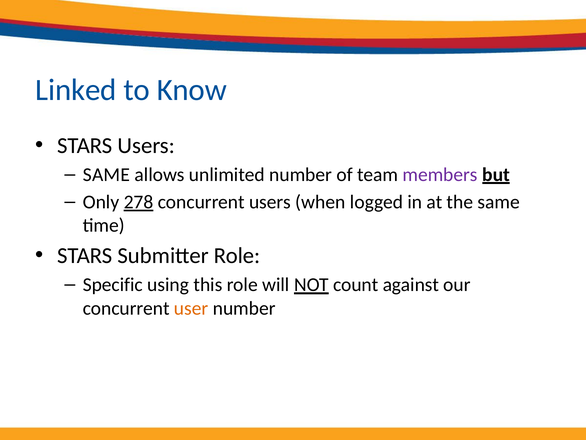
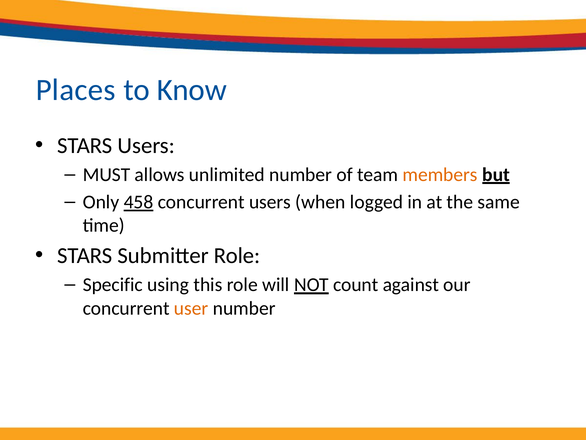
Linked: Linked -> Places (76, 90)
SAME: SAME -> MUST (107, 174)
members colour: purple -> orange (440, 174)
278: 278 -> 458 (139, 202)
